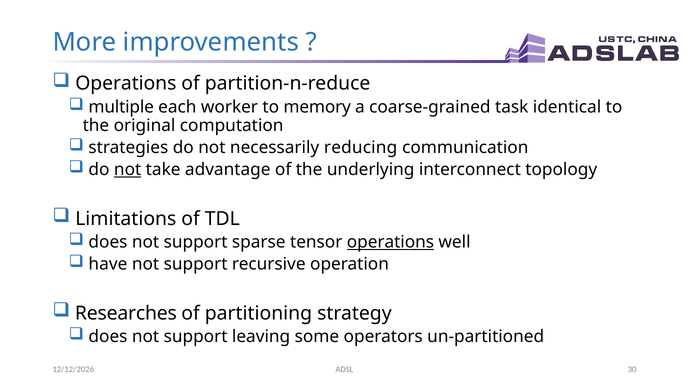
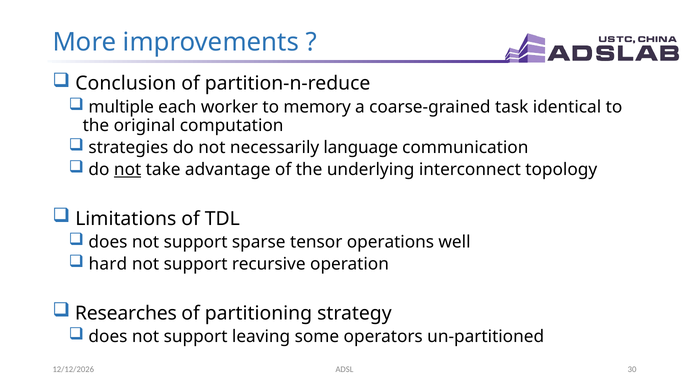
Operations: Operations -> Conclusion (126, 84)
reducing: reducing -> language (361, 148)
operations underline: present -> none (390, 242)
have: have -> hard (108, 265)
